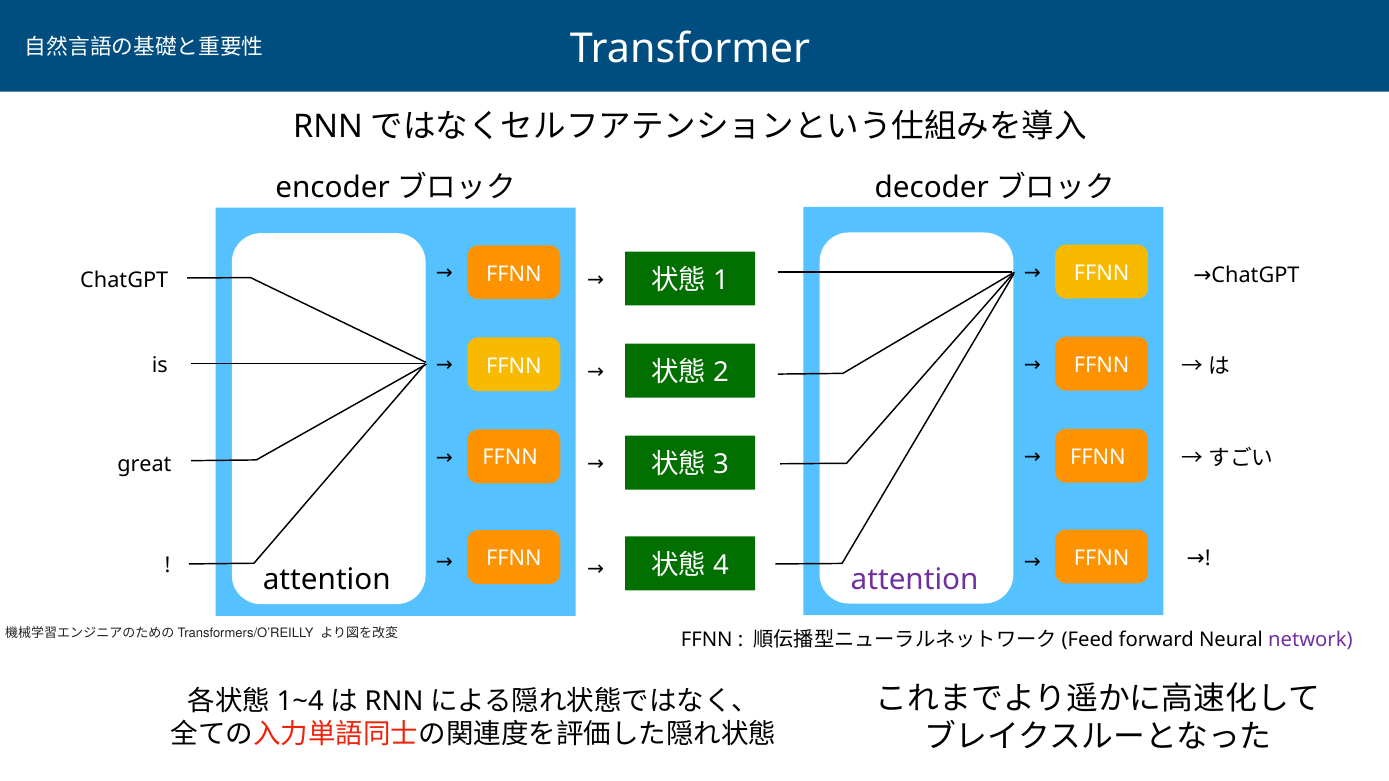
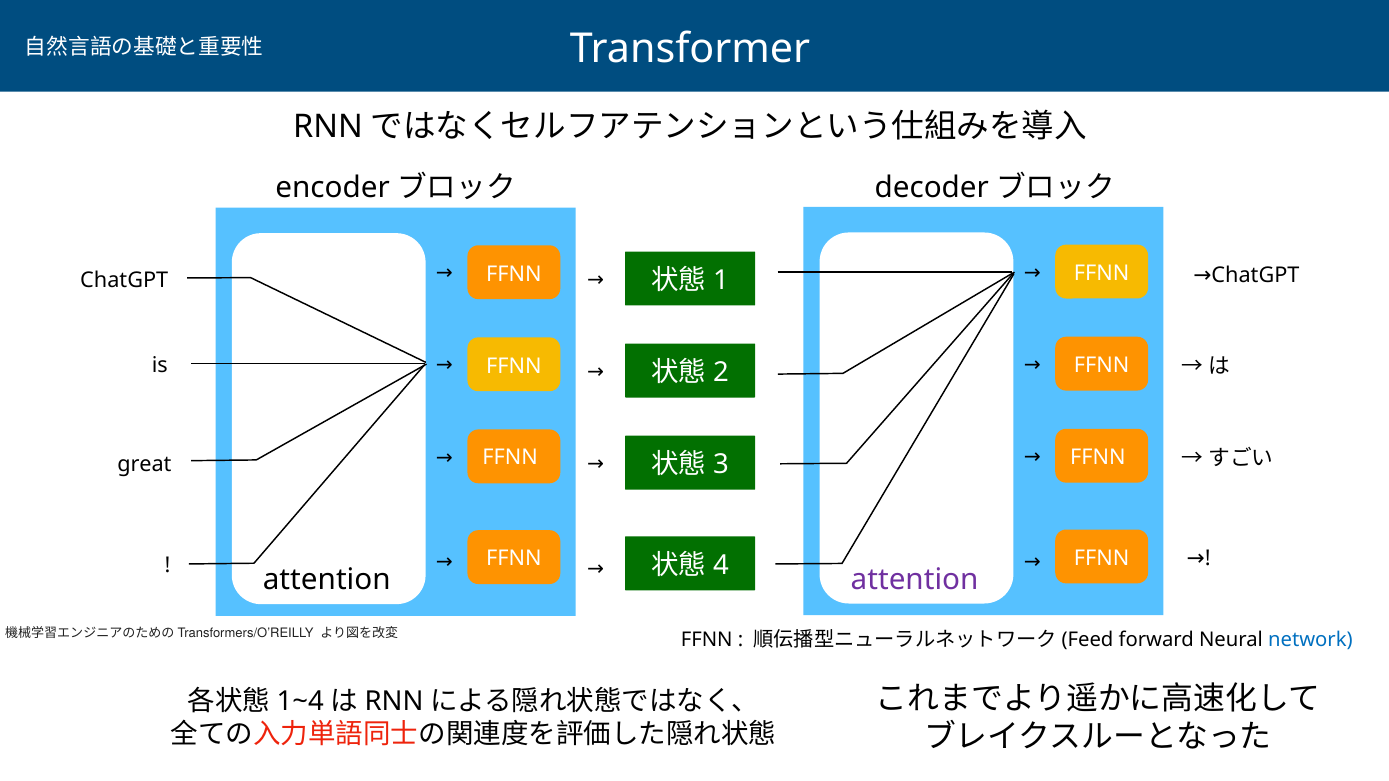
network colour: purple -> blue (1310, 640)
